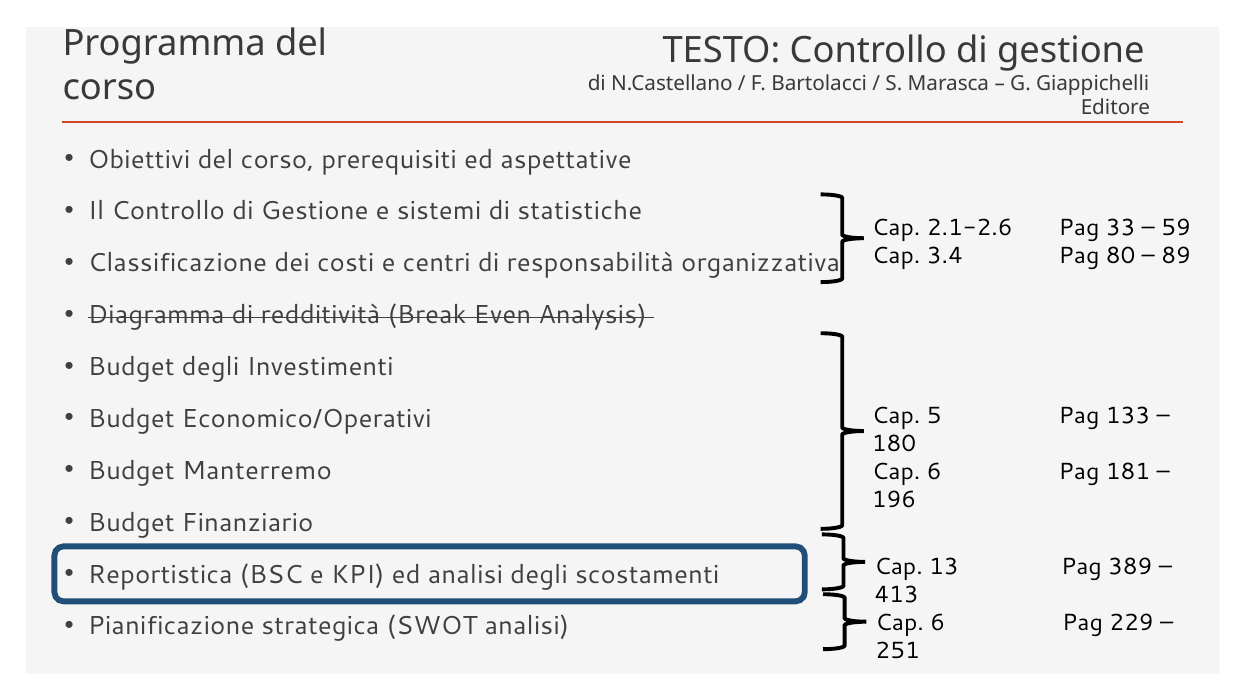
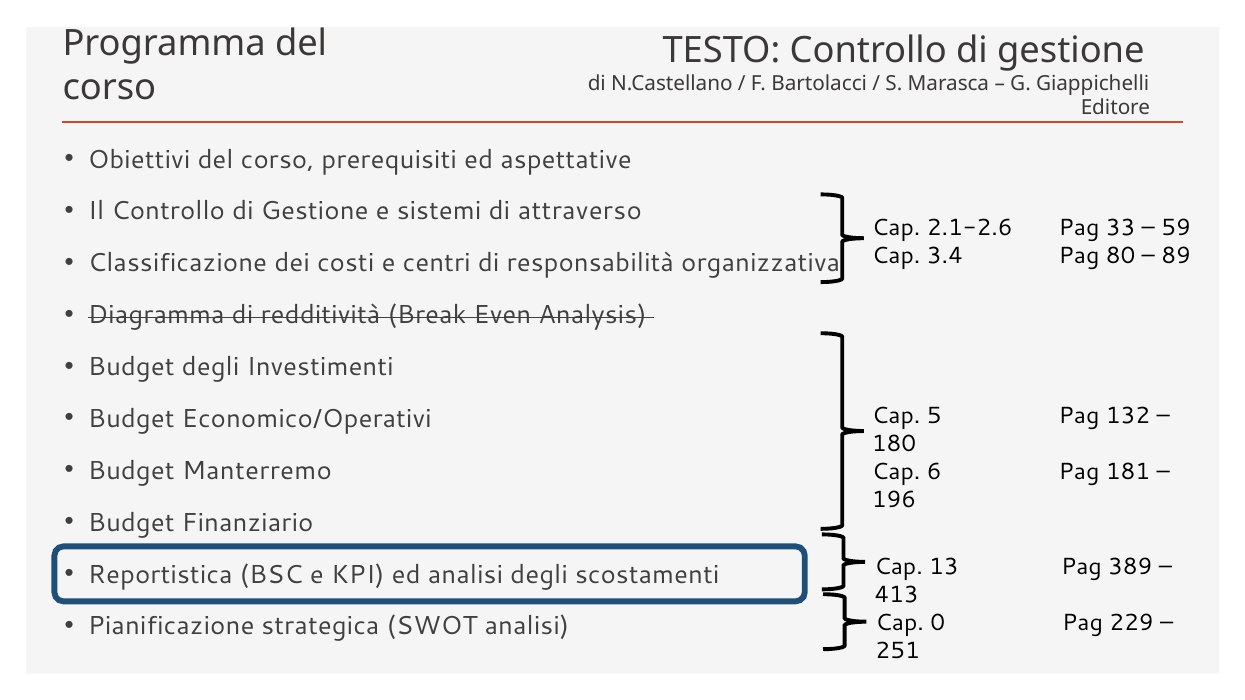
statistiche: statistiche -> attraverso (580, 211)
133: 133 -> 132 (1128, 416)
6: 6 -> 0 (938, 623)
